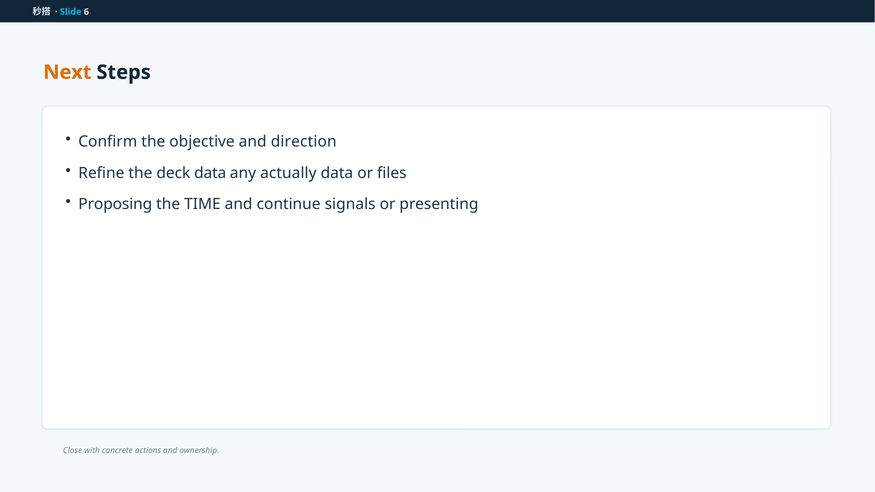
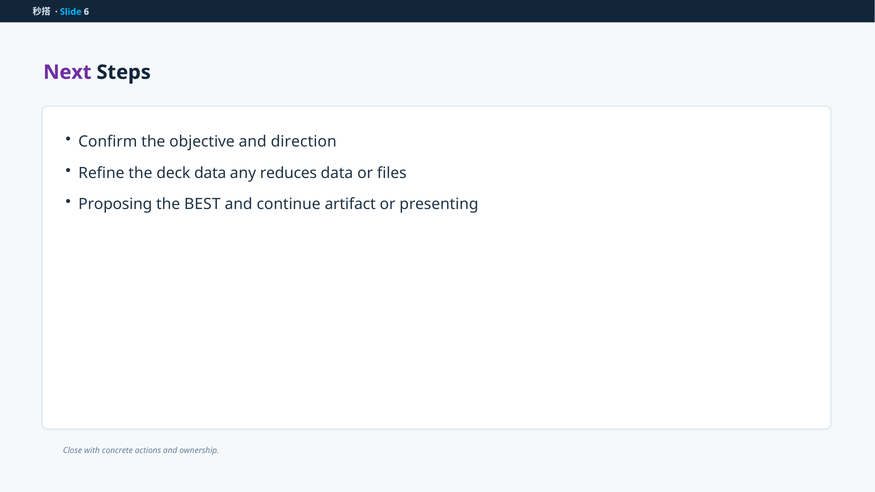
Next colour: orange -> purple (67, 72)
actually: actually -> reduces (288, 173)
TIME: TIME -> BEST (202, 204)
signals: signals -> artifact (350, 204)
